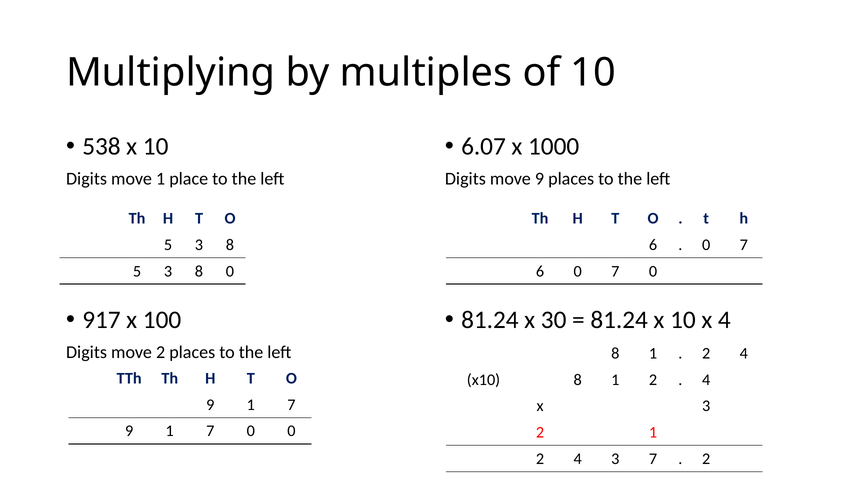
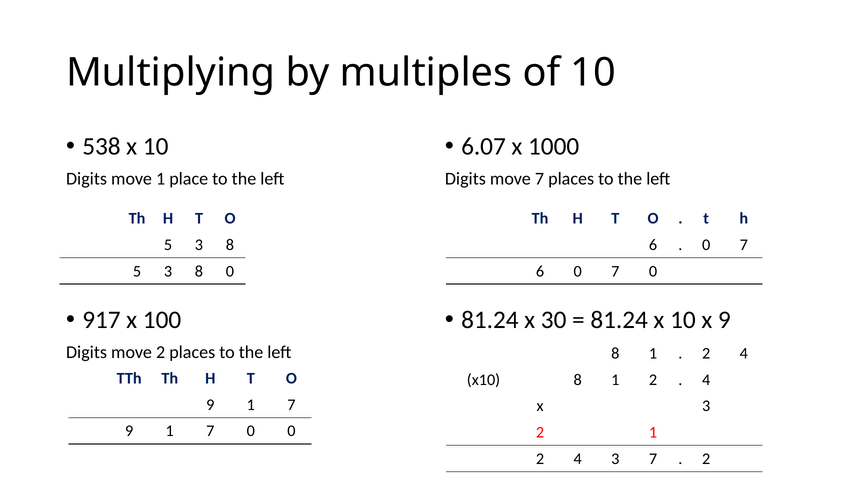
move 9: 9 -> 7 (539, 179)
x 4: 4 -> 9 (724, 320)
